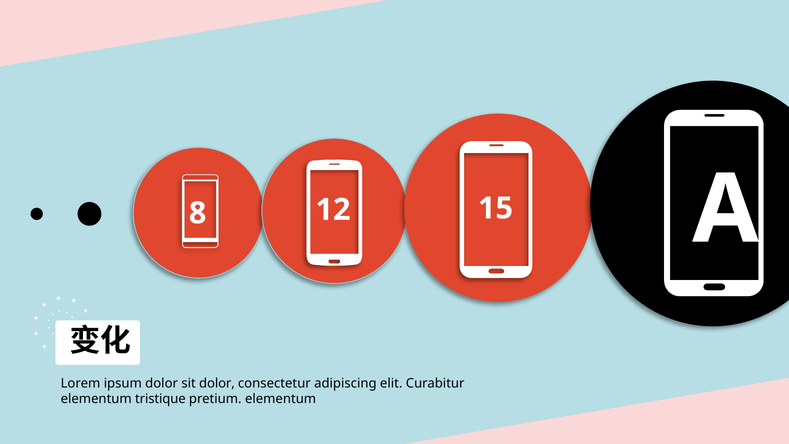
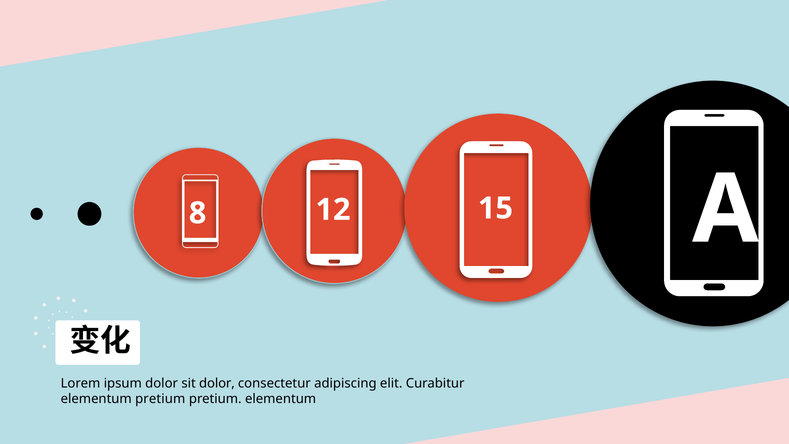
elementum tristique: tristique -> pretium (160, 399)
